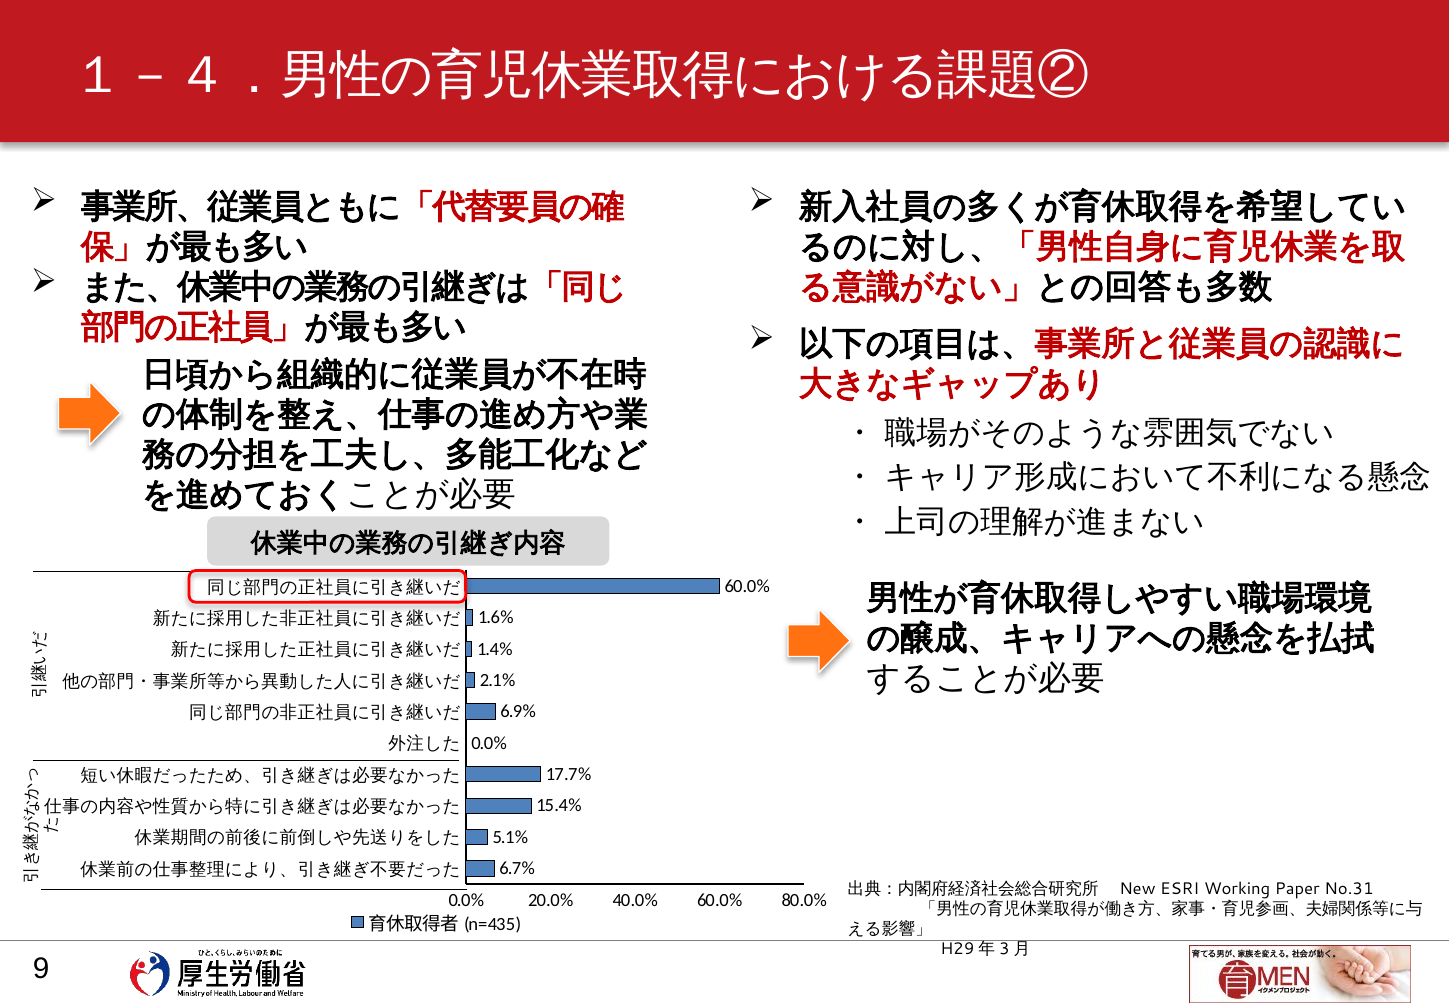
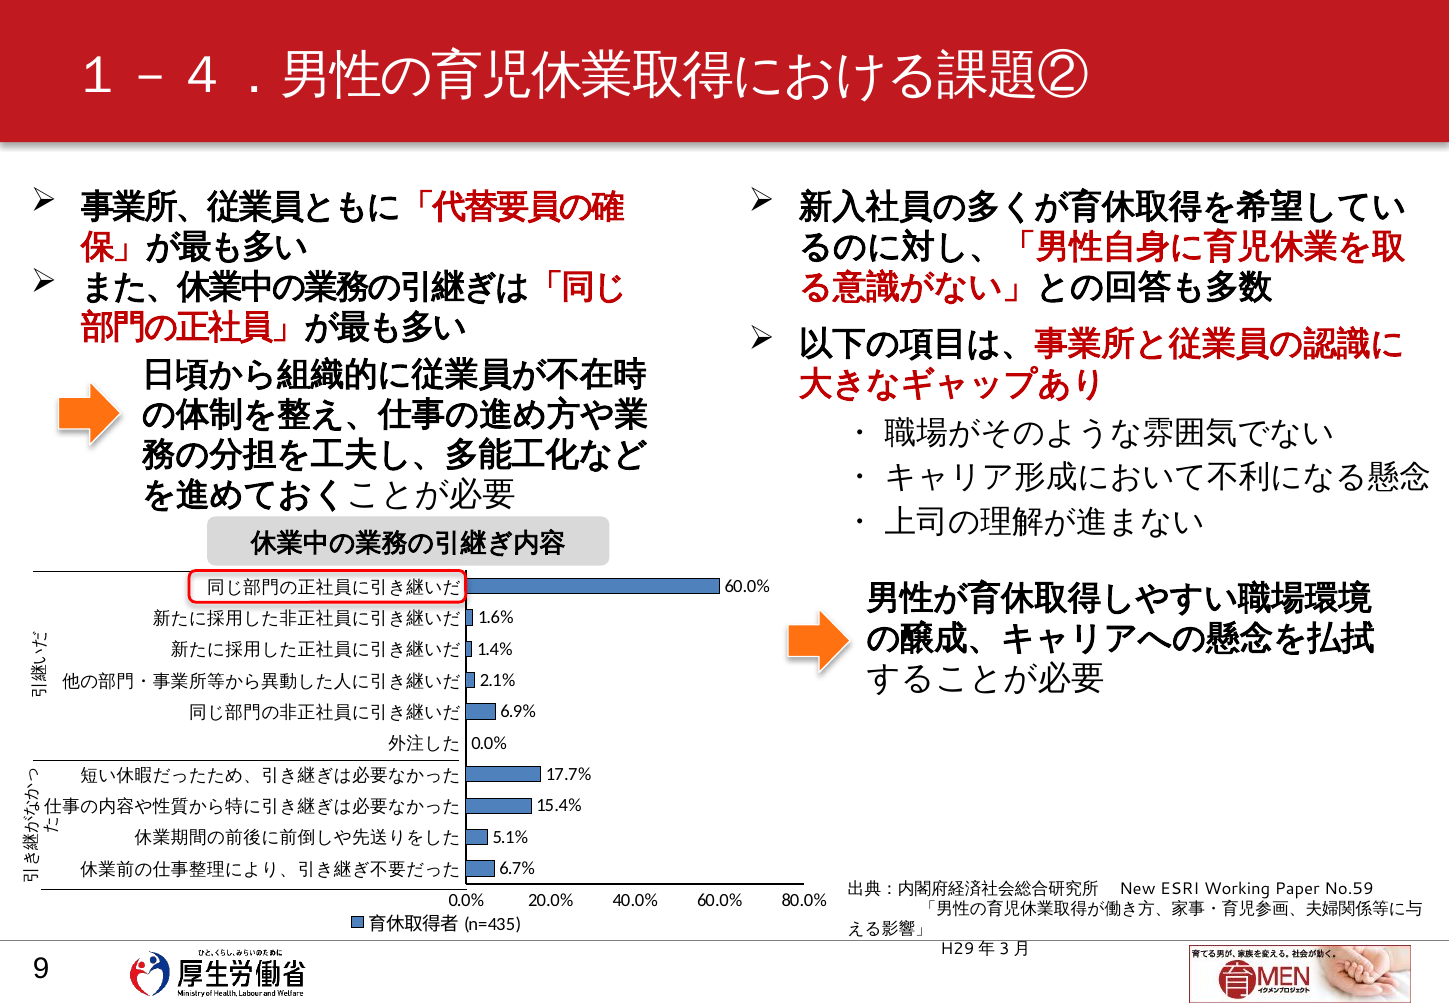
No.31: No.31 -> No.59 (1349, 889)
